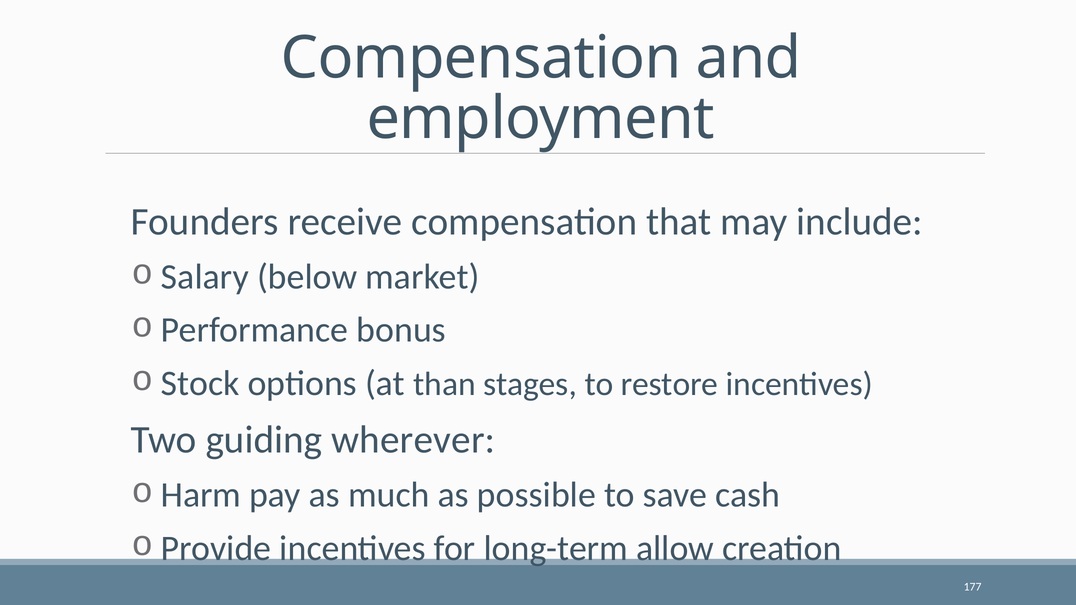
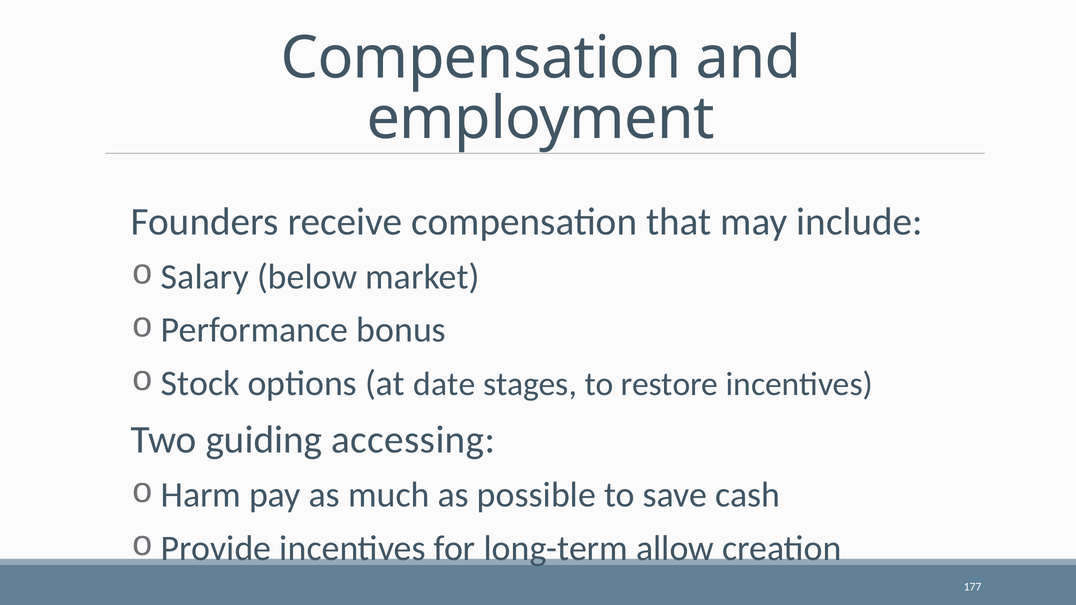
than: than -> date (444, 384)
wherever: wherever -> accessing (413, 440)
